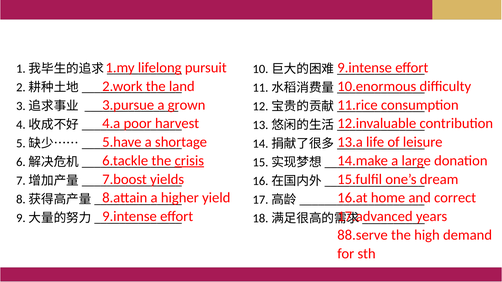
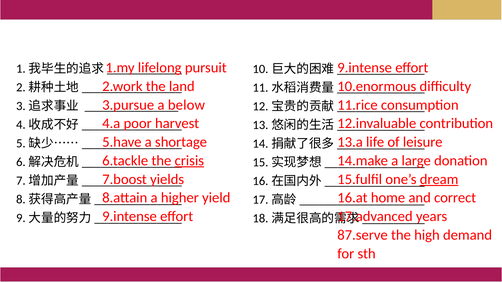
grown: grown -> below (186, 105)
dream underline: none -> present (439, 179)
88.serve: 88.serve -> 87.serve (363, 235)
